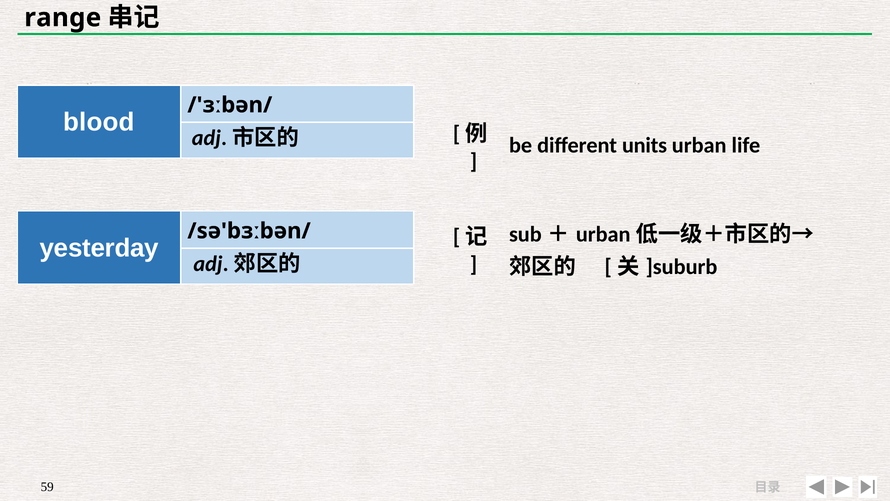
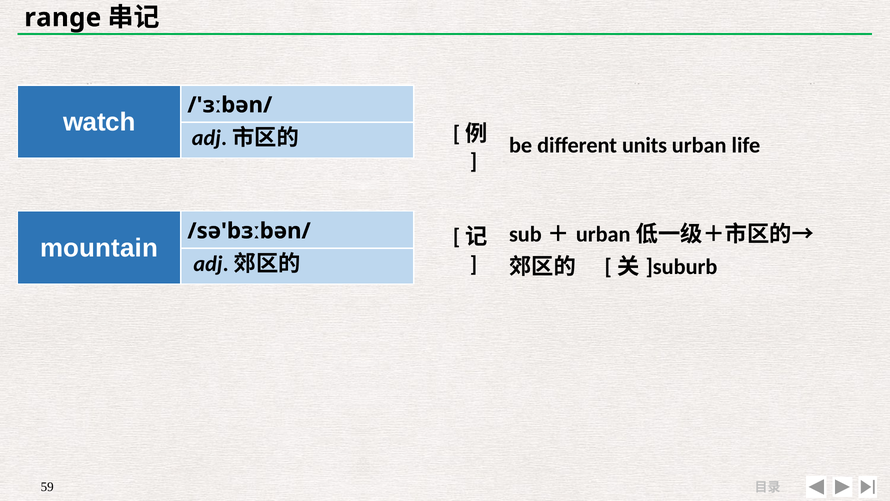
blood: blood -> watch (99, 122)
yesterday: yesterday -> mountain (99, 248)
